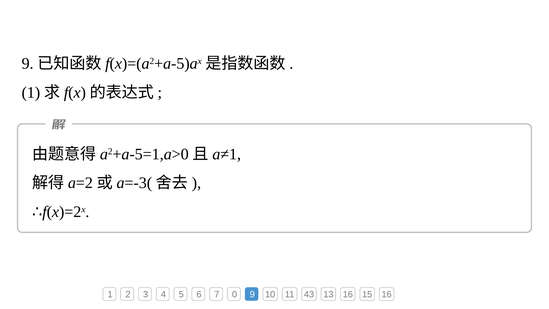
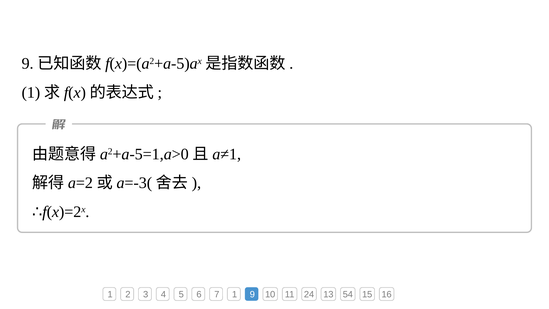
7 0: 0 -> 1 (235, 294)
43: 43 -> 24 (309, 294)
13 16: 16 -> 54 (348, 294)
